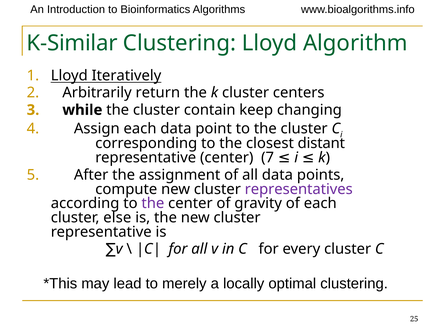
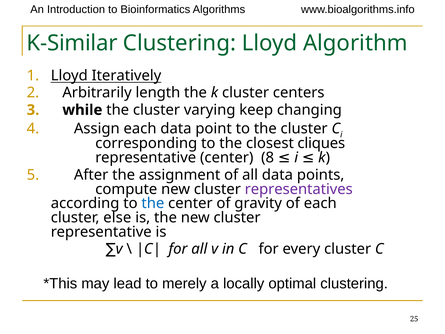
return: return -> length (158, 93)
contain: contain -> varying (210, 110)
distant: distant -> cliques (321, 143)
7: 7 -> 8 (268, 158)
the colour: purple -> blue (153, 203)
